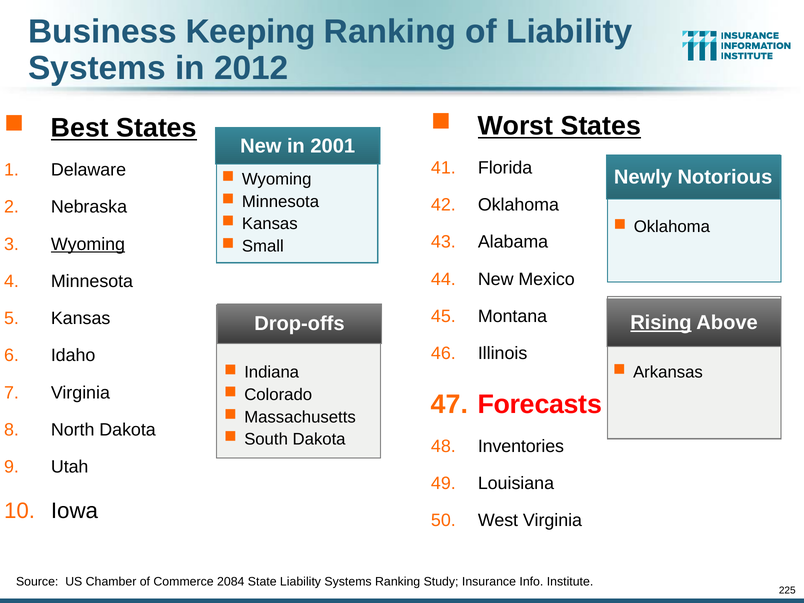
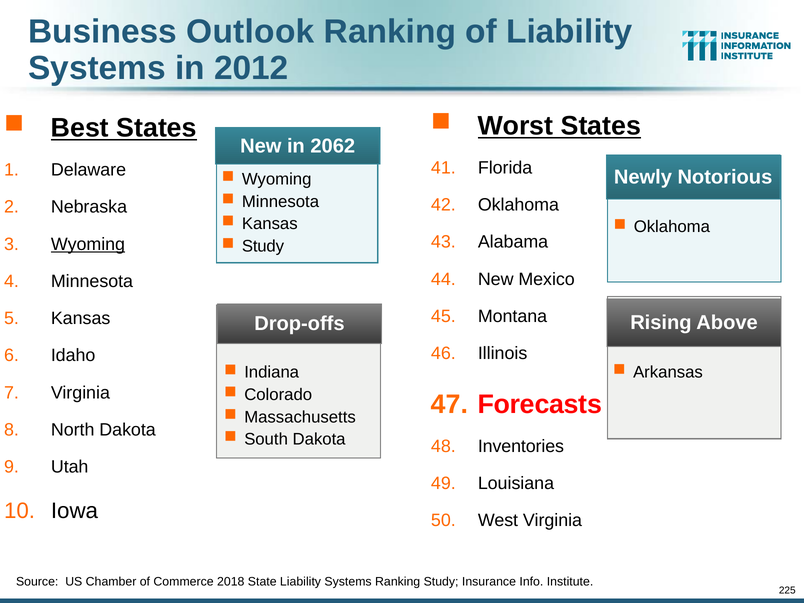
Keeping: Keeping -> Outlook (250, 32)
2001: 2001 -> 2062 (333, 146)
Small: Small -> Study (263, 246)
Rising underline: present -> none (661, 323)
2084: 2084 -> 2018 (231, 582)
